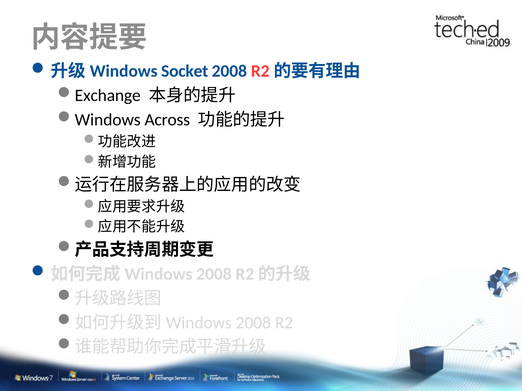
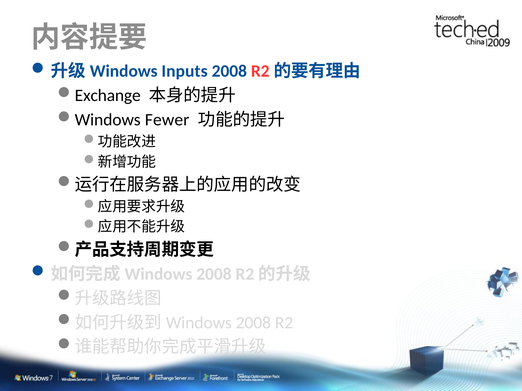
Socket: Socket -> Inputs (185, 71)
Across: Across -> Fewer (167, 120)
